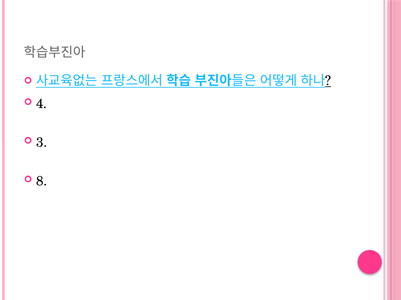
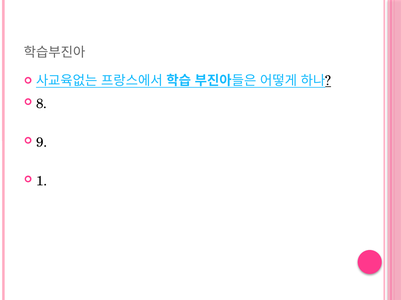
4: 4 -> 8 (42, 104)
3: 3 -> 9 (42, 143)
8: 8 -> 1 (42, 182)
